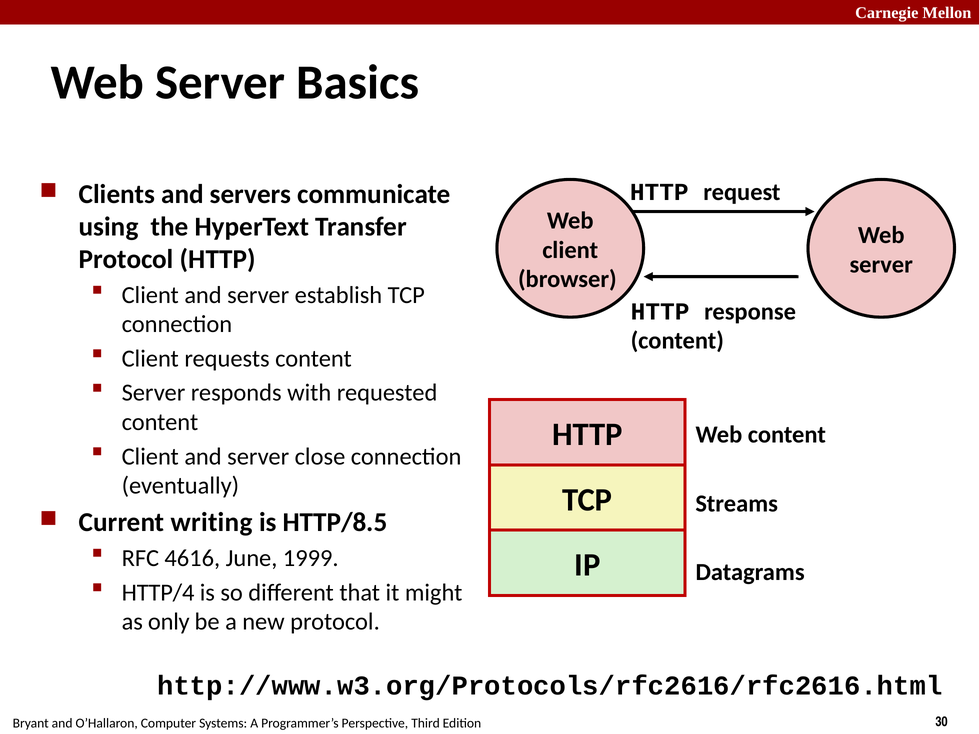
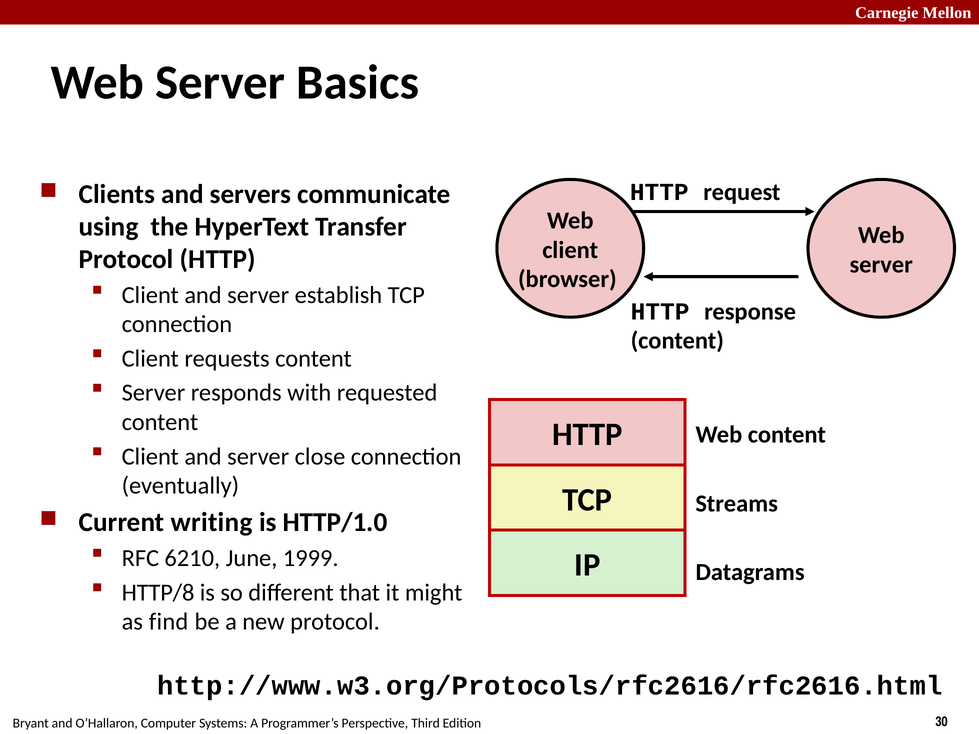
HTTP/8.5: HTTP/8.5 -> HTTP/1.0 (335, 523)
4616: 4616 -> 6210 (192, 558)
HTTP/4: HTTP/4 -> HTTP/8 (158, 593)
only: only -> find (169, 622)
